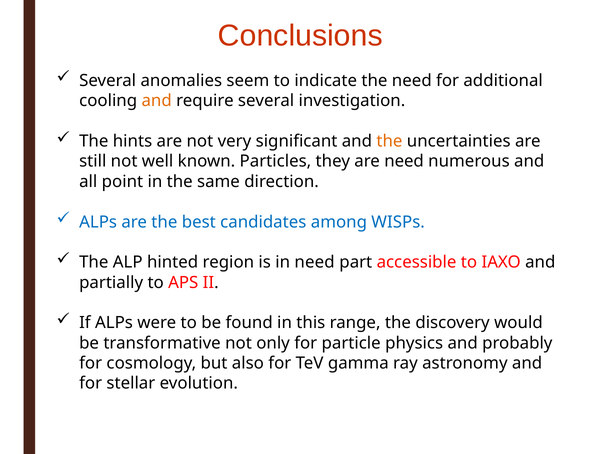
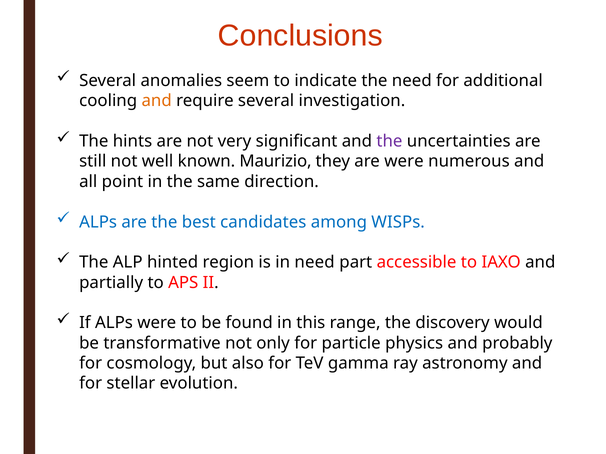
the colour: orange -> purple (389, 141)
Particles: Particles -> Maurizio (276, 162)
are need: need -> were (404, 162)
